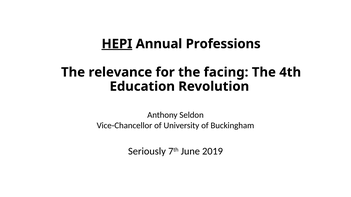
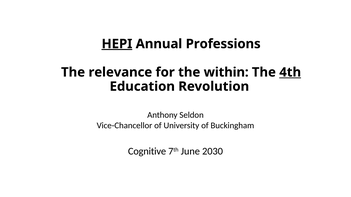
facing: facing -> within (226, 72)
4th underline: none -> present (290, 72)
Seriously: Seriously -> Cognitive (147, 152)
2019: 2019 -> 2030 (213, 152)
